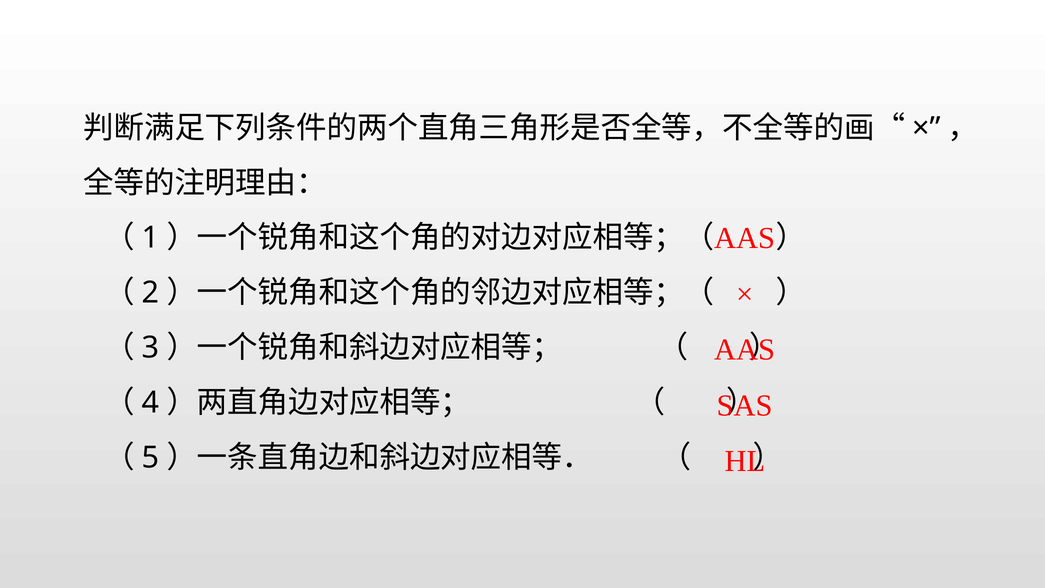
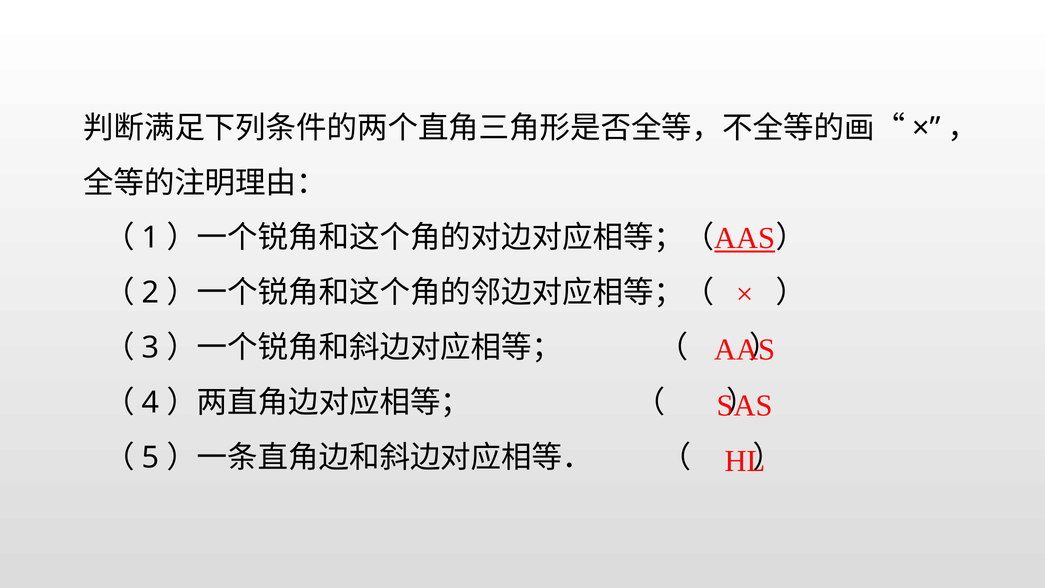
AAS underline: none -> present (745, 238)
